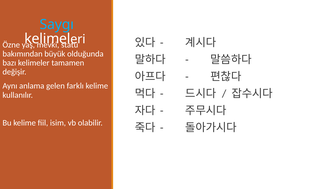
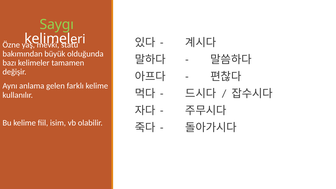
Saygı colour: light blue -> light green (57, 24)
